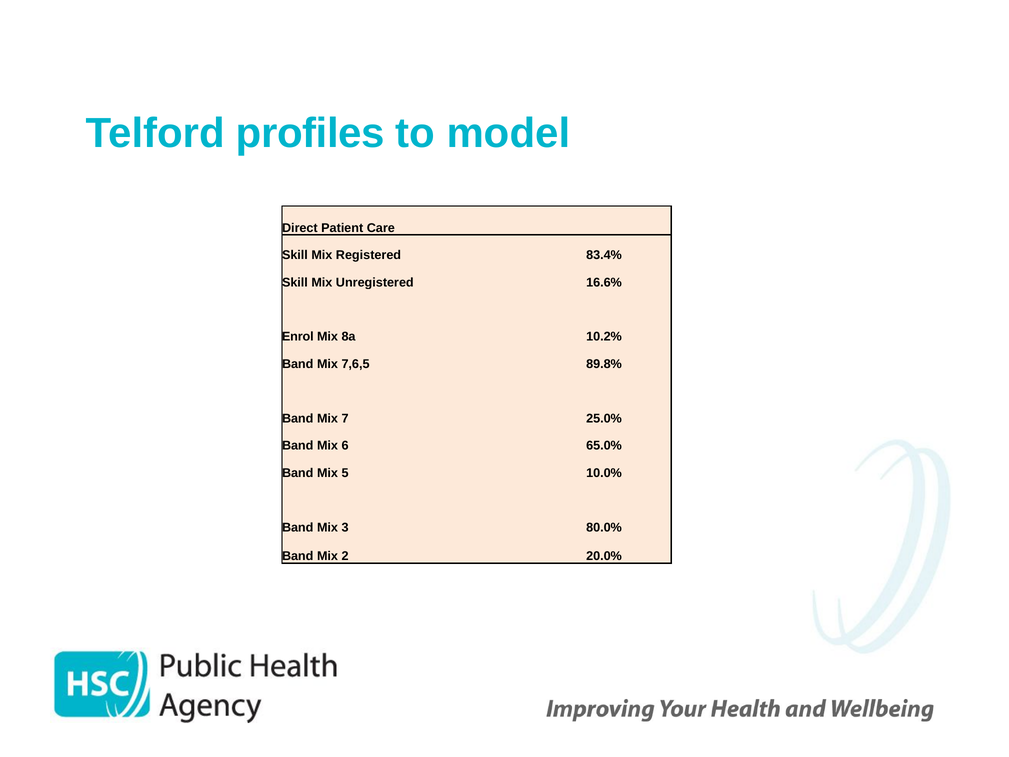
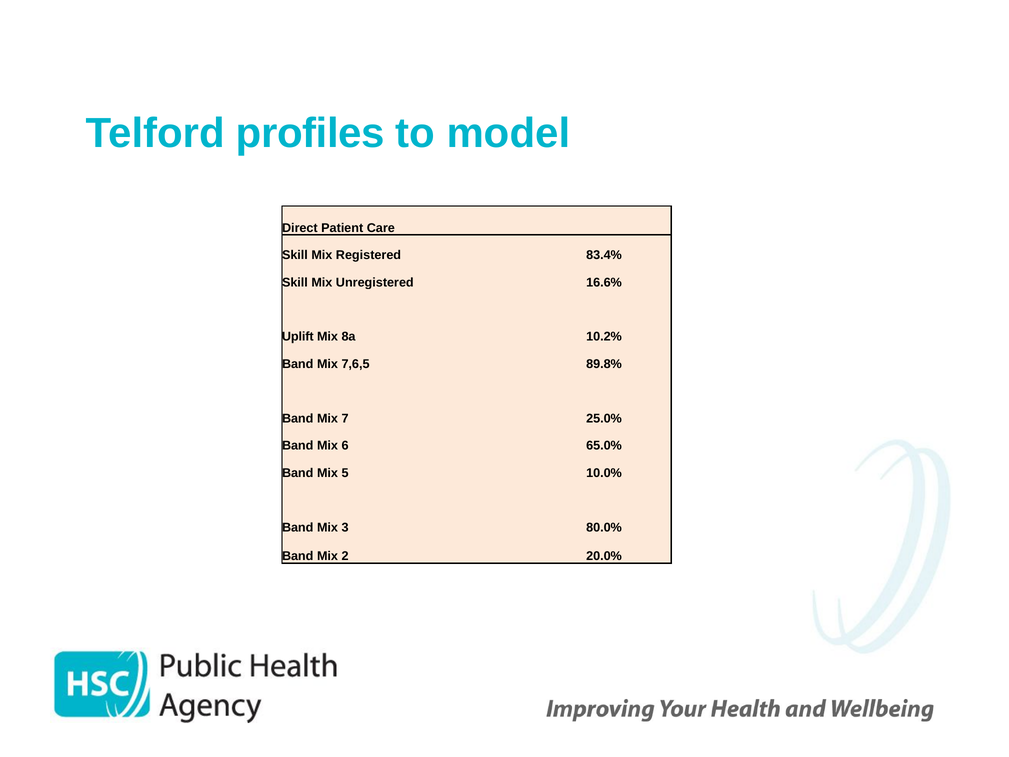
Enrol: Enrol -> Uplift (298, 337)
